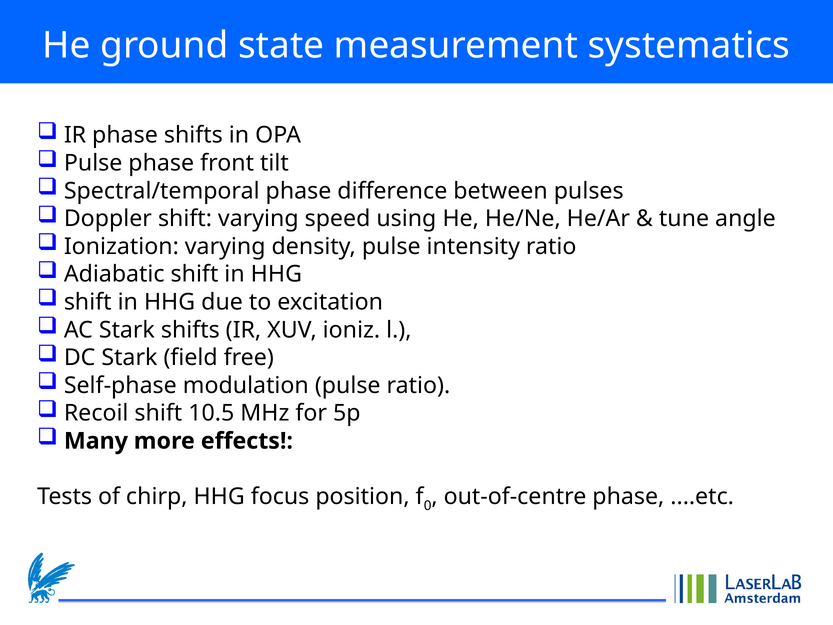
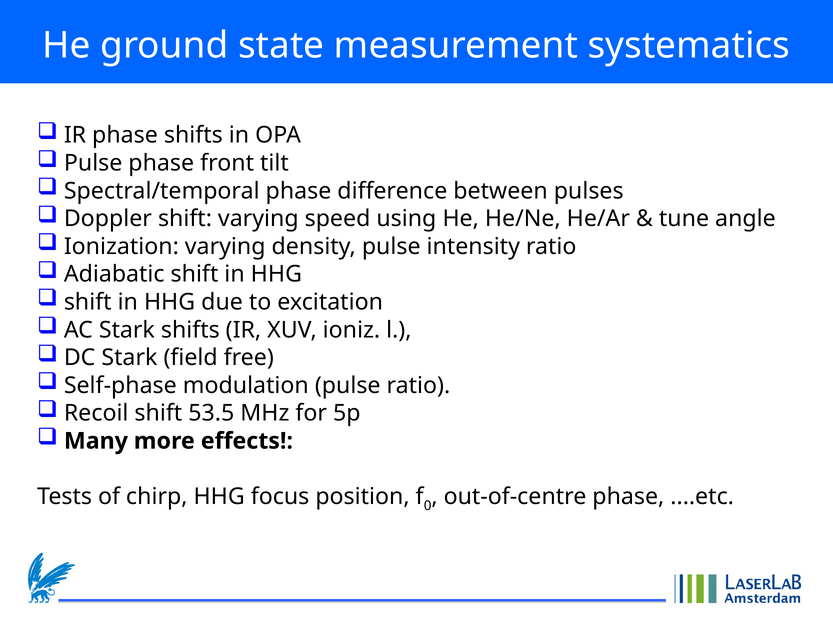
10.5: 10.5 -> 53.5 (211, 413)
